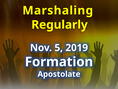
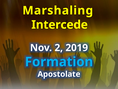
Regularly: Regularly -> Intercede (60, 25)
5: 5 -> 2 (59, 48)
Formation colour: white -> light blue (59, 62)
